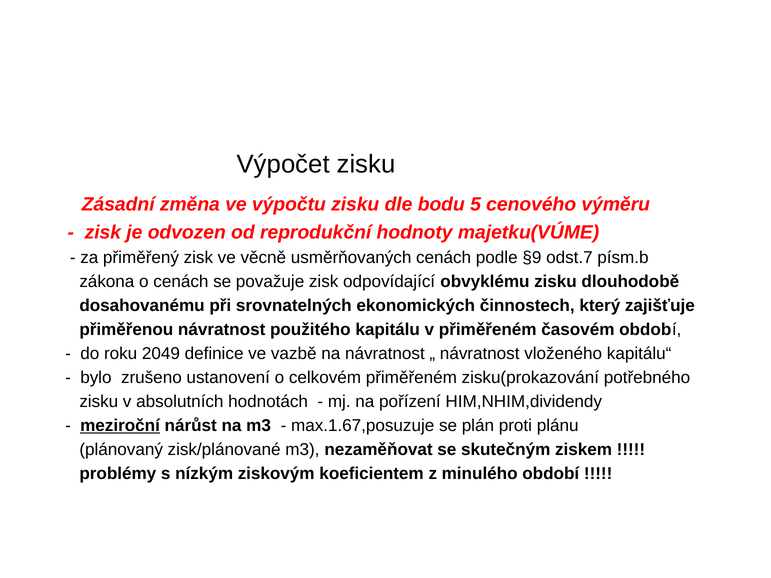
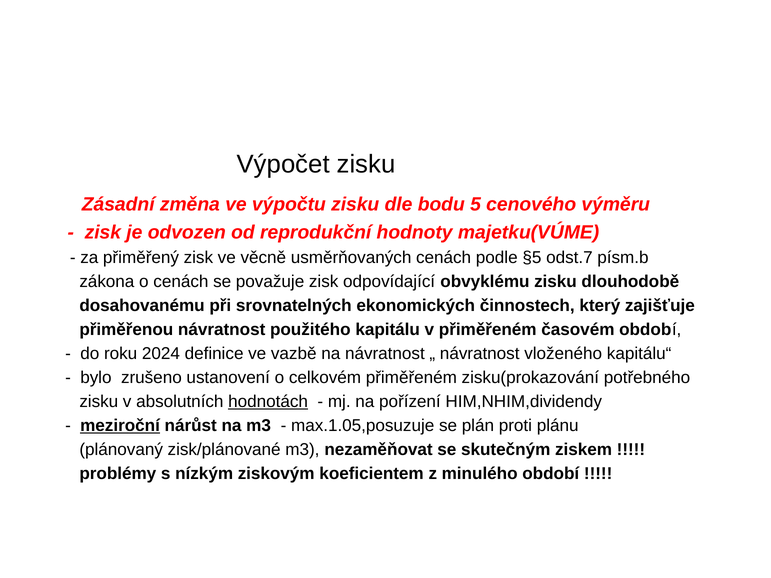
§9: §9 -> §5 (532, 258)
2049: 2049 -> 2024 (161, 354)
hodnotách underline: none -> present (268, 402)
max.1.67,posuzuje: max.1.67,posuzuje -> max.1.05,posuzuje (363, 426)
